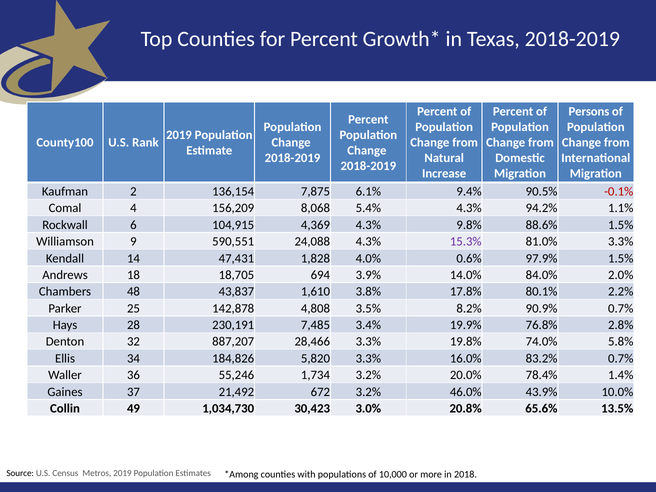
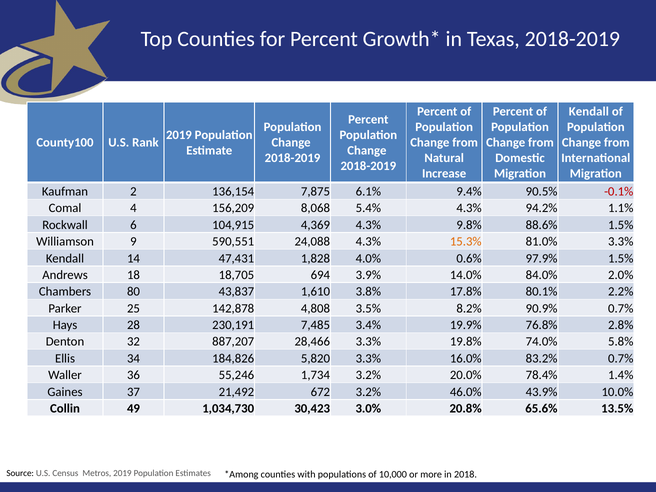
Persons: Persons -> Kendall (589, 112)
15.3% colour: purple -> orange (466, 242)
48: 48 -> 80 (133, 292)
